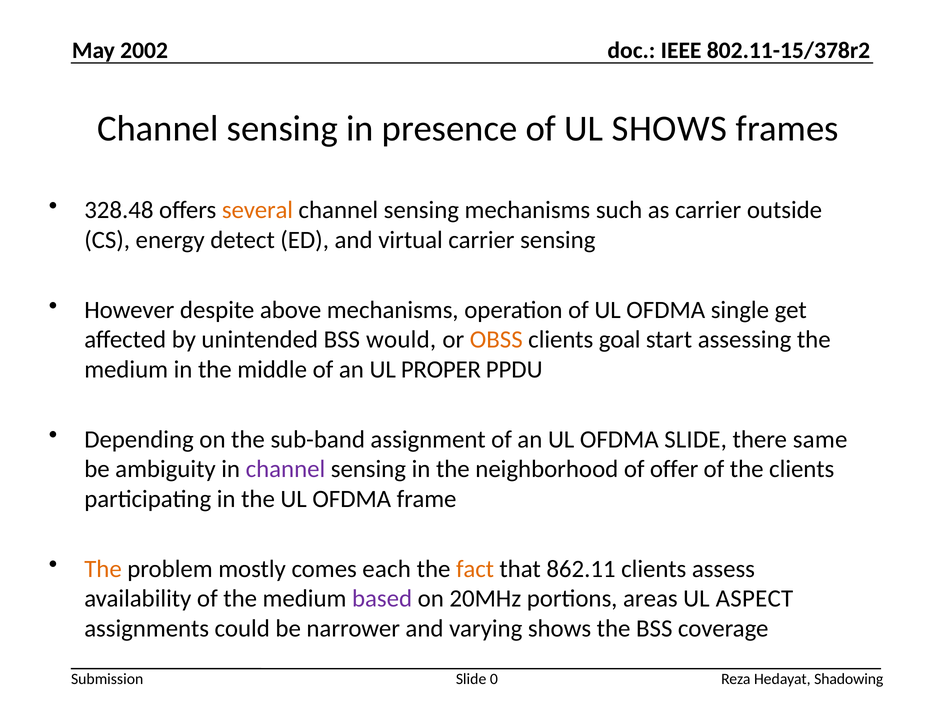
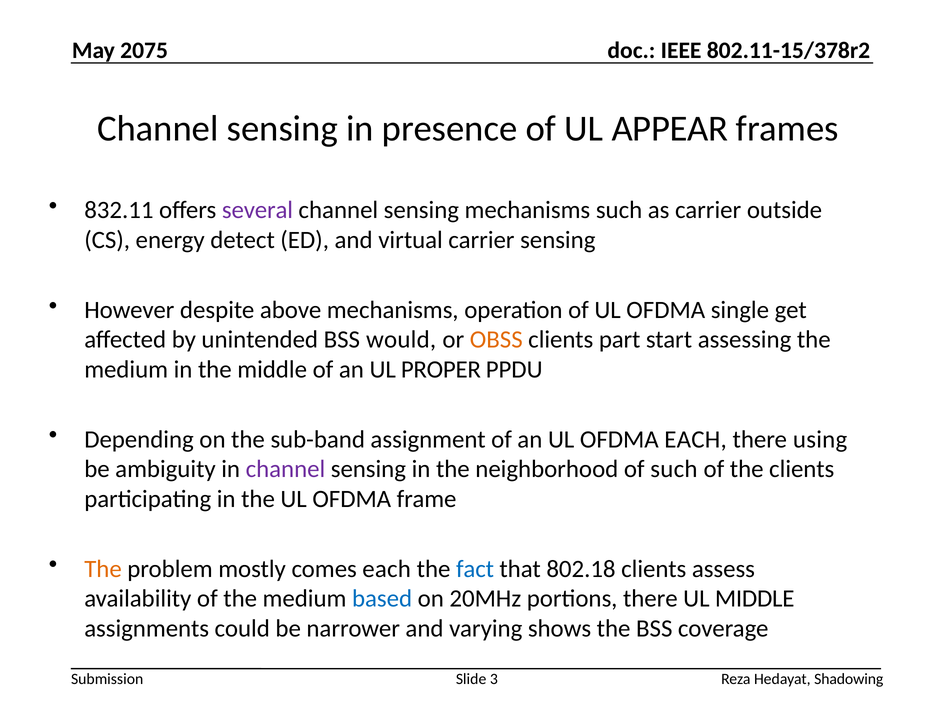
2002: 2002 -> 2075 (144, 50)
UL SHOWS: SHOWS -> APPEAR (670, 128)
328.48: 328.48 -> 832.11 (119, 210)
several colour: orange -> purple (258, 210)
goal: goal -> part (620, 340)
OFDMA SLIDE: SLIDE -> EACH (696, 439)
same: same -> using (820, 439)
of offer: offer -> such (674, 469)
fact colour: orange -> blue (475, 569)
862.11: 862.11 -> 802.18 (581, 569)
based colour: purple -> blue (382, 599)
portions areas: areas -> there (650, 599)
UL ASPECT: ASPECT -> MIDDLE (755, 599)
0: 0 -> 3 (494, 679)
